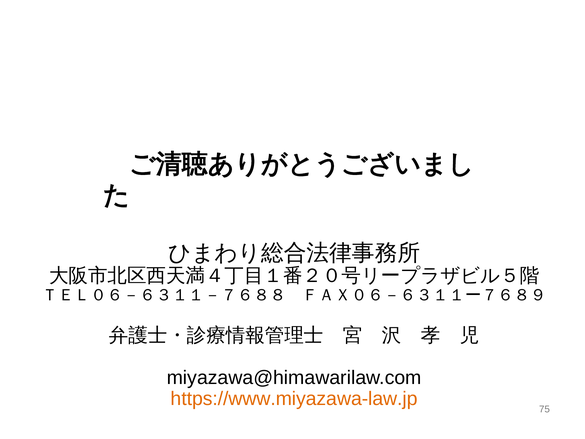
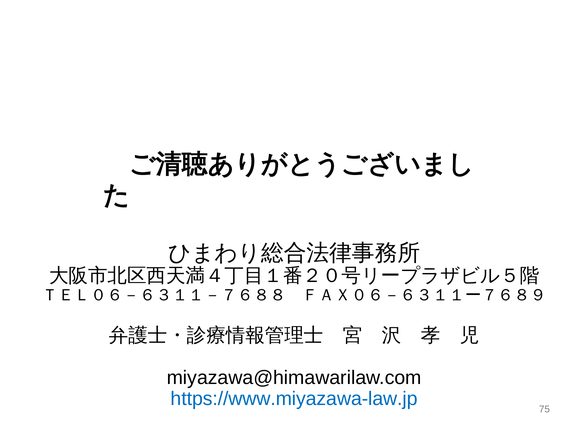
https://www.miyazawa-law.jp colour: orange -> blue (294, 398)
